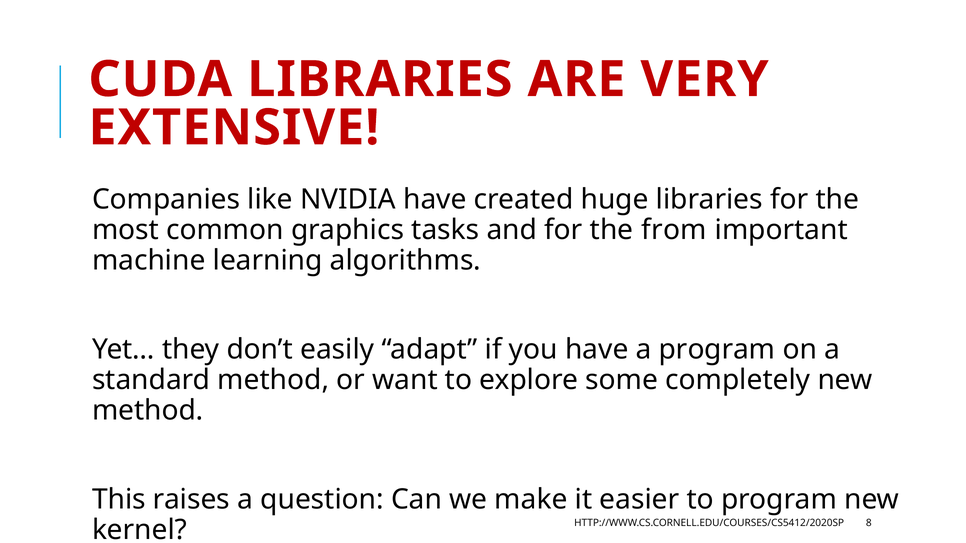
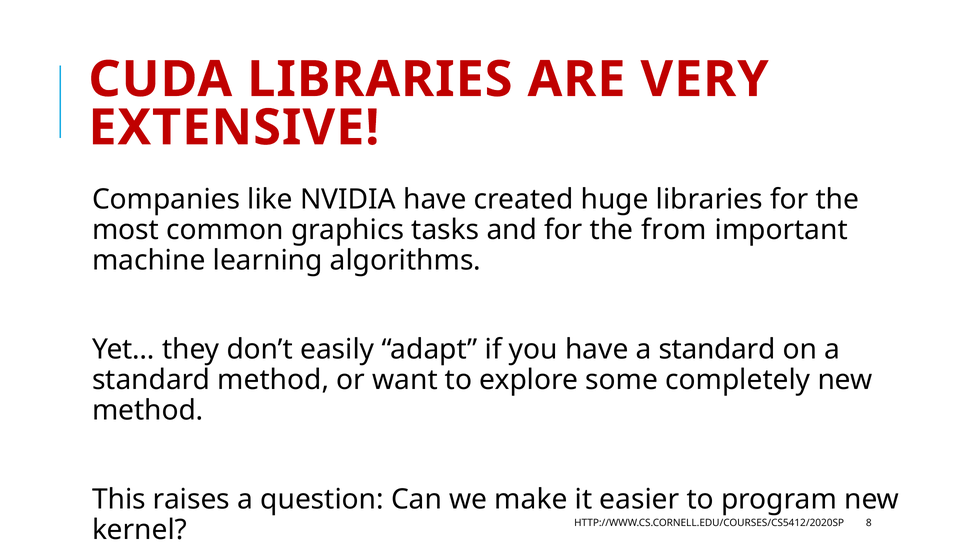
have a program: program -> standard (717, 350)
